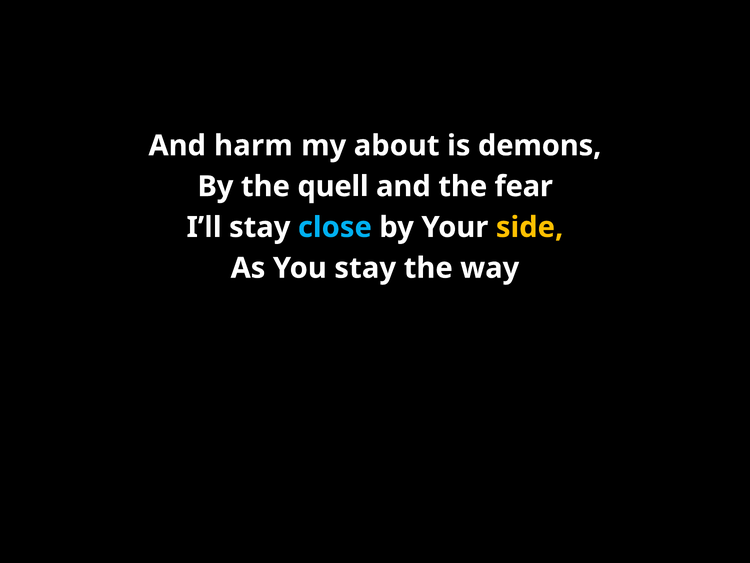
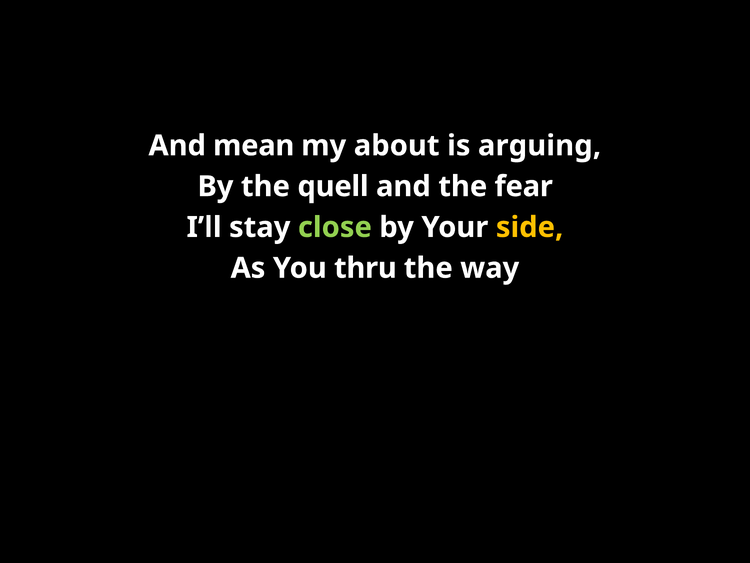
harm: harm -> mean (254, 146)
demons: demons -> arguing (540, 146)
close colour: light blue -> light green (335, 227)
You stay: stay -> thru (365, 268)
